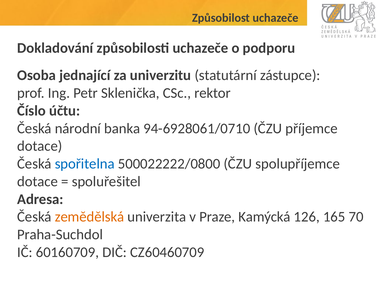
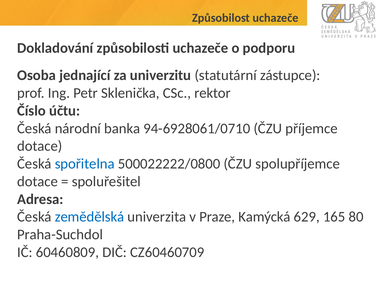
zemědělská colour: orange -> blue (89, 216)
126: 126 -> 629 (307, 216)
70: 70 -> 80 (356, 216)
60160709: 60160709 -> 60460809 (67, 252)
